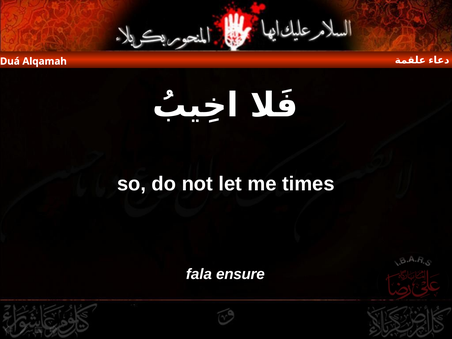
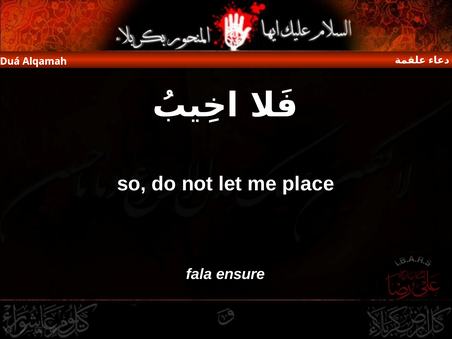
times: times -> place (308, 184)
